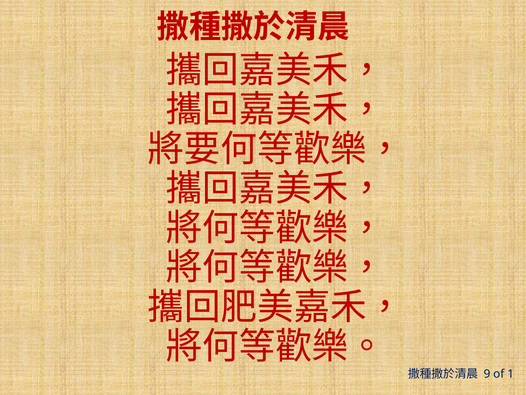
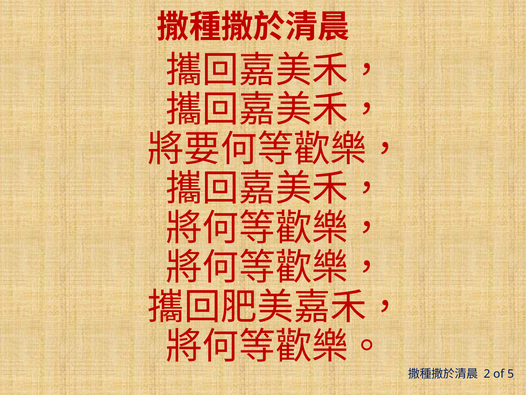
9: 9 -> 2 (487, 373)
1: 1 -> 5 (511, 373)
